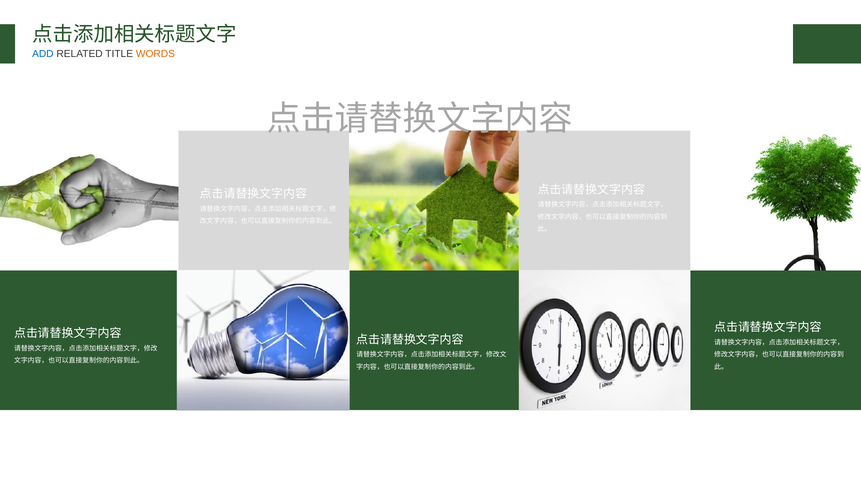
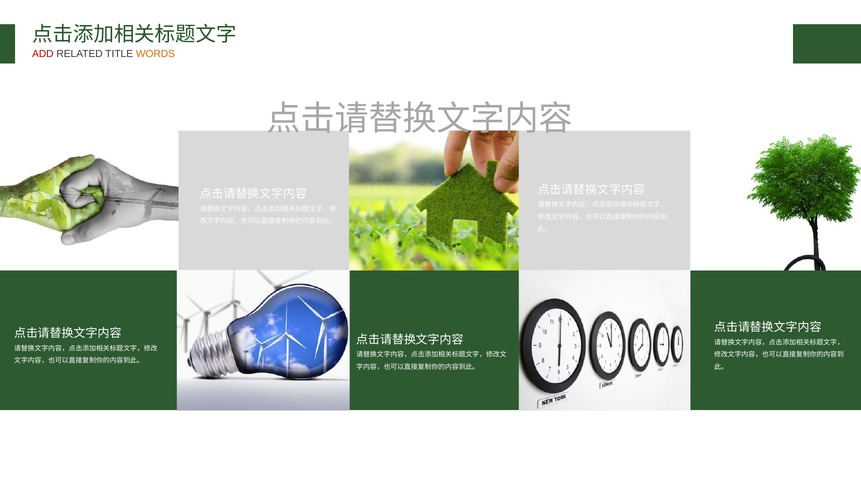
ADD colour: blue -> red (43, 54)
